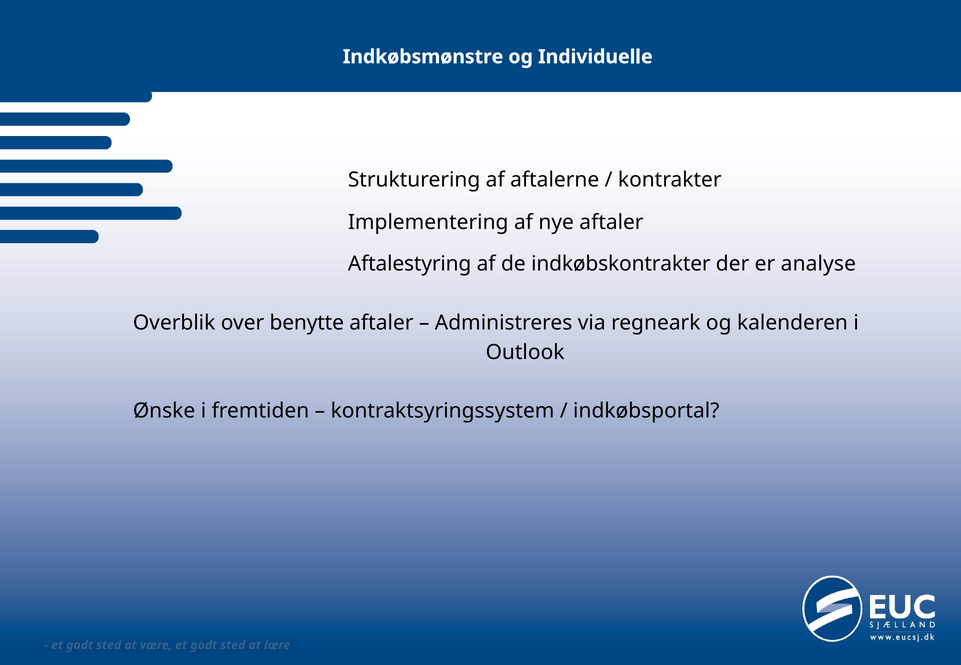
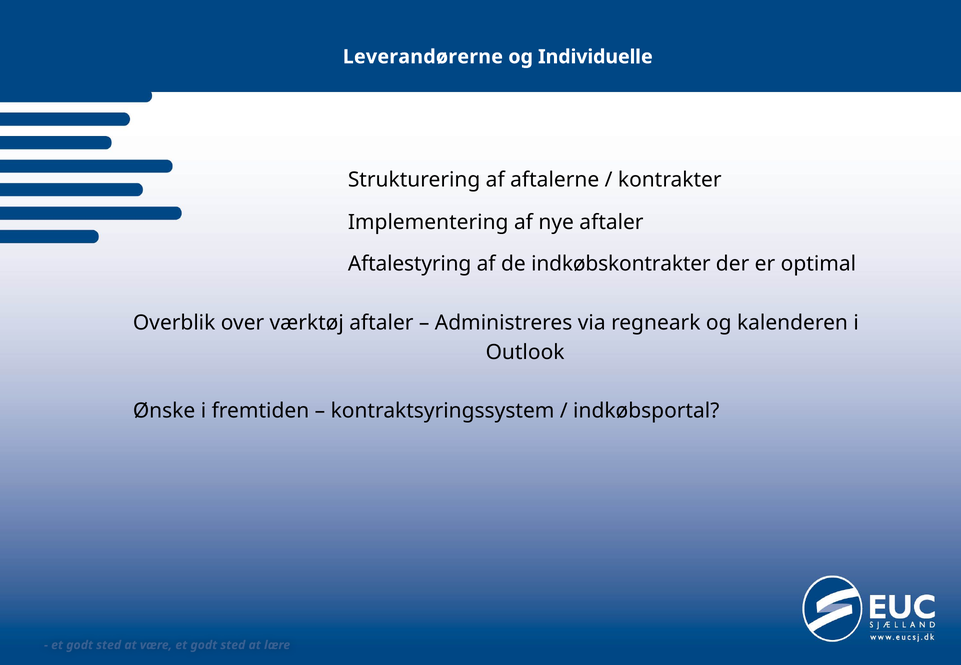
Indkøbsmønstre: Indkøbsmønstre -> Leverandørerne (423, 57)
analyse: analyse -> optimal (818, 264)
benytte: benytte -> værktøj (307, 323)
